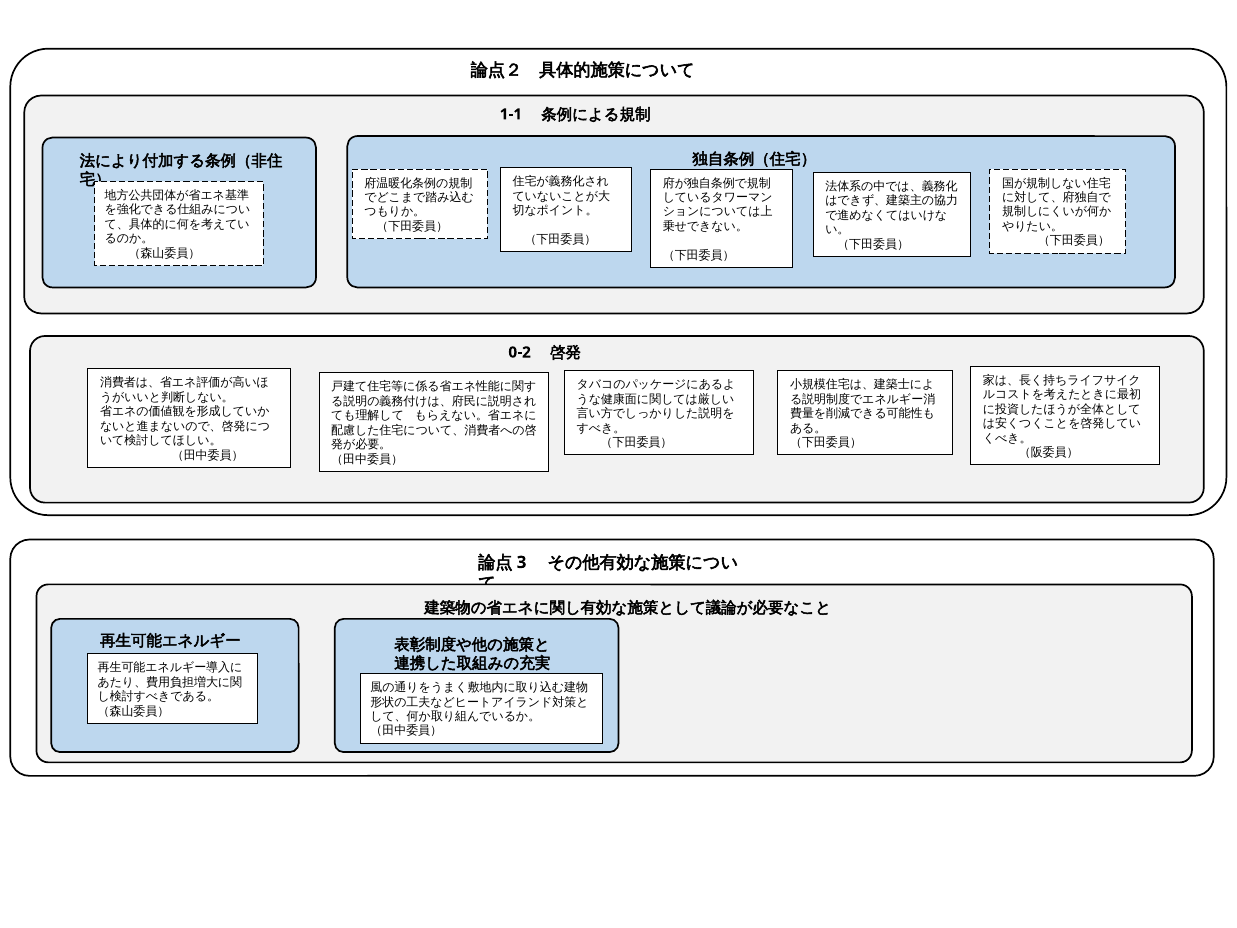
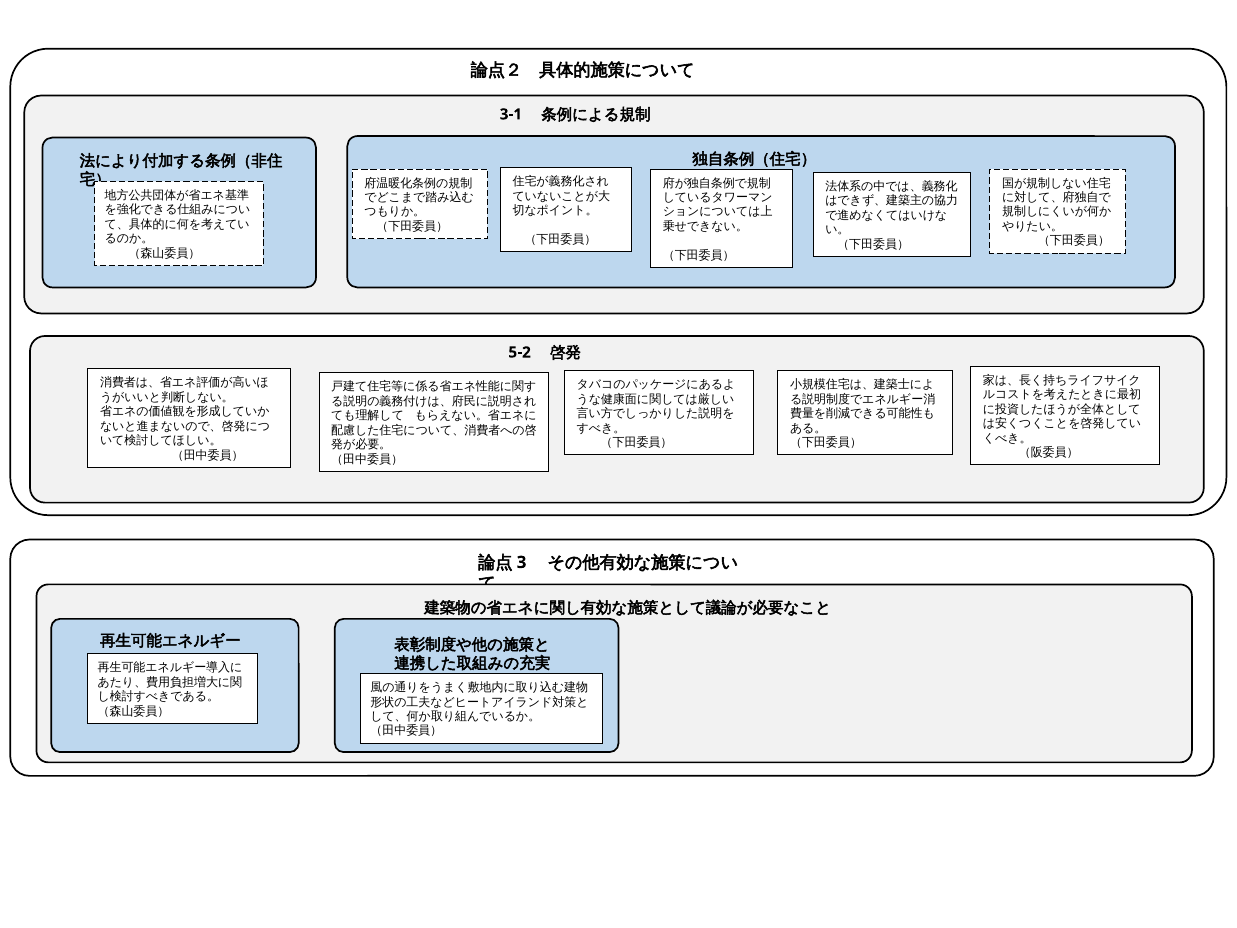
1-1: 1-1 -> 3-1 (511, 114)
0-2: 0-2 -> 5-2 (520, 352)
